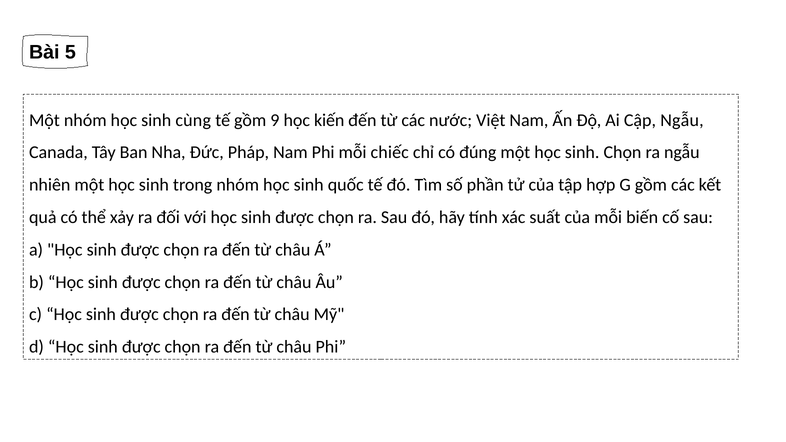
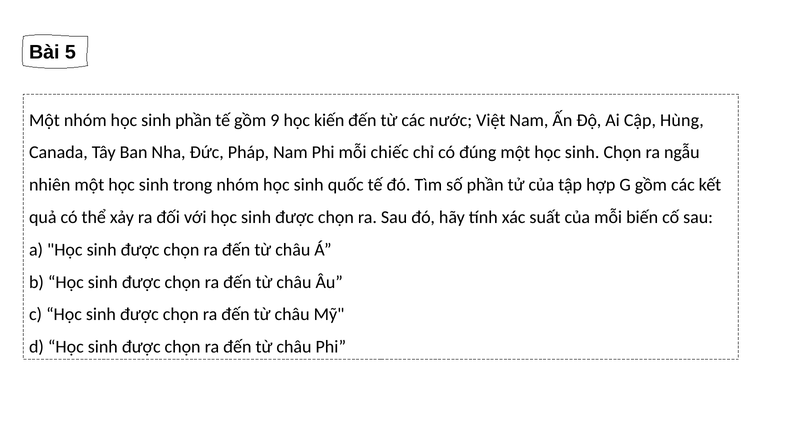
sinh cùng: cùng -> phần (193, 120)
Cập Ngẫu: Ngẫu -> Hùng (682, 120)
